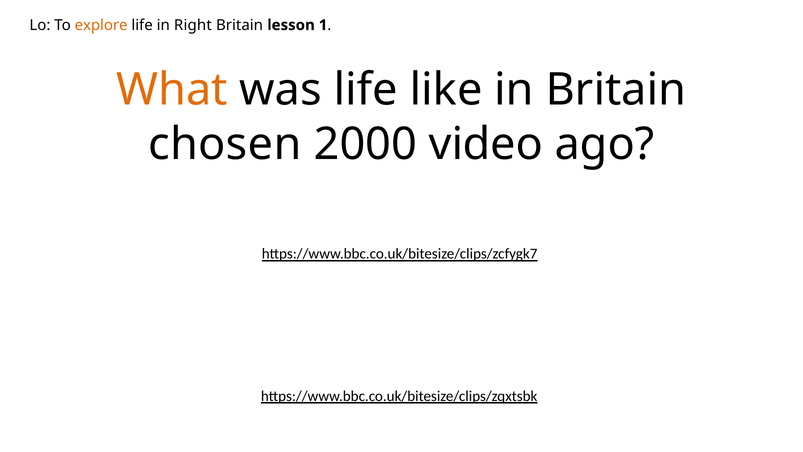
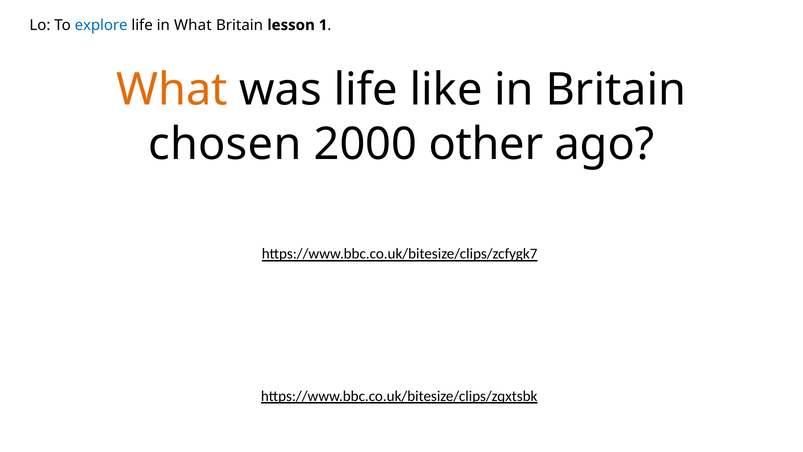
explore colour: orange -> blue (101, 25)
in Right: Right -> What (193, 25)
video: video -> other (486, 144)
